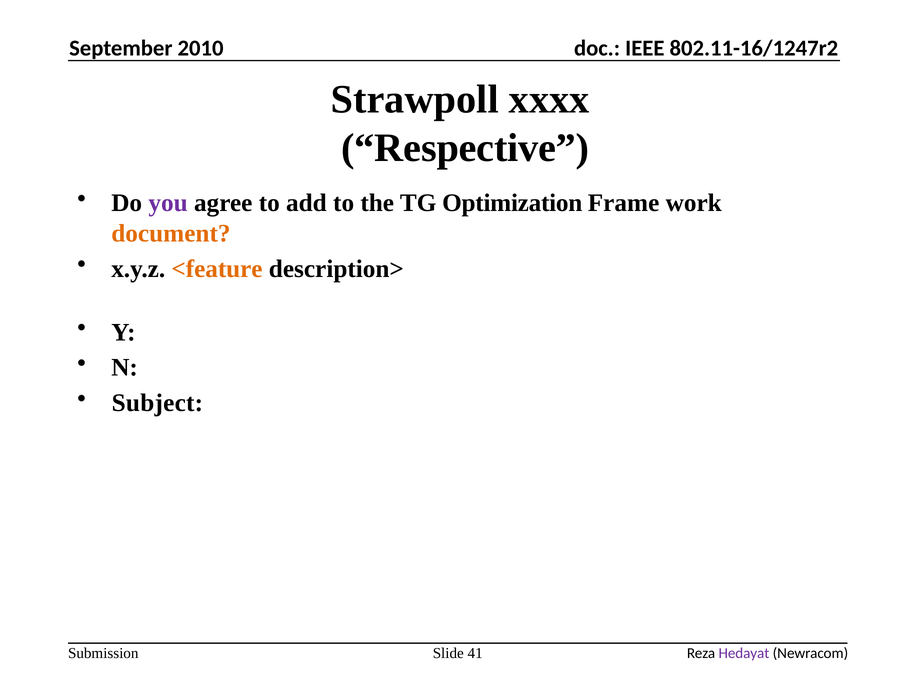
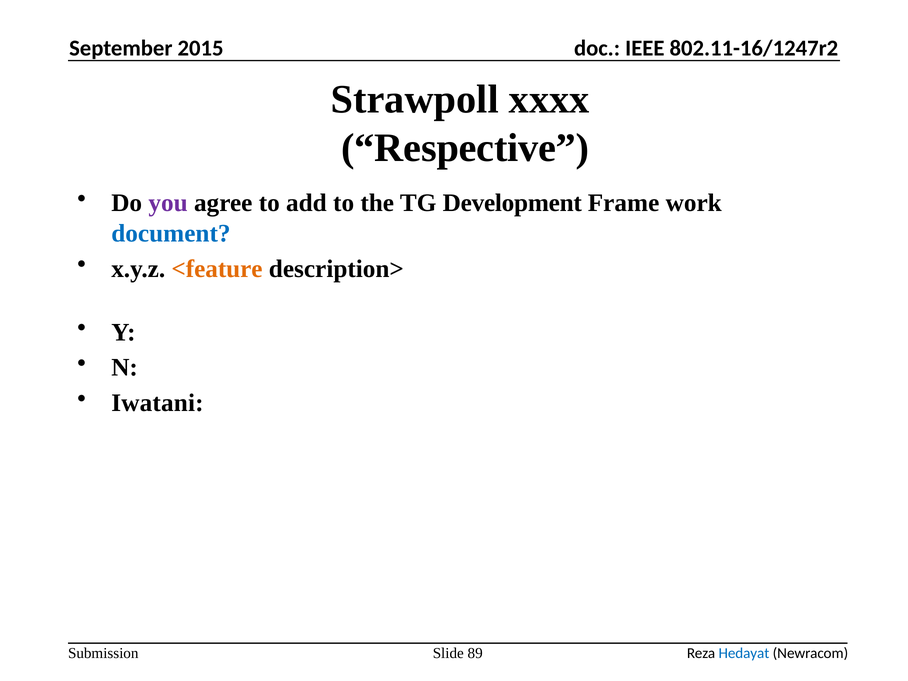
2010: 2010 -> 2015 (201, 48)
Optimization: Optimization -> Development (512, 203)
document colour: orange -> blue (171, 233)
Subject: Subject -> Iwatani (157, 403)
41: 41 -> 89 (475, 653)
Hedayat colour: purple -> blue (744, 653)
